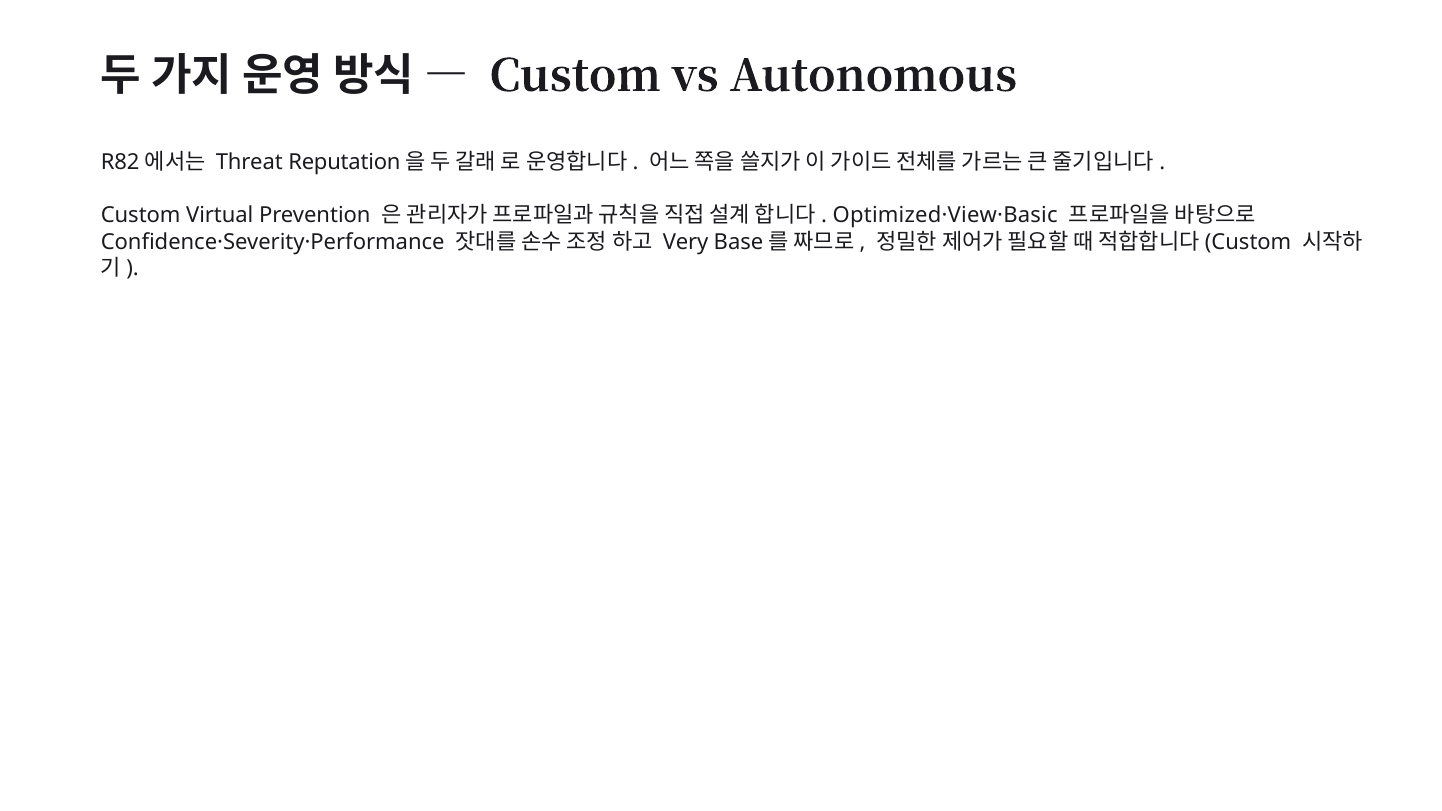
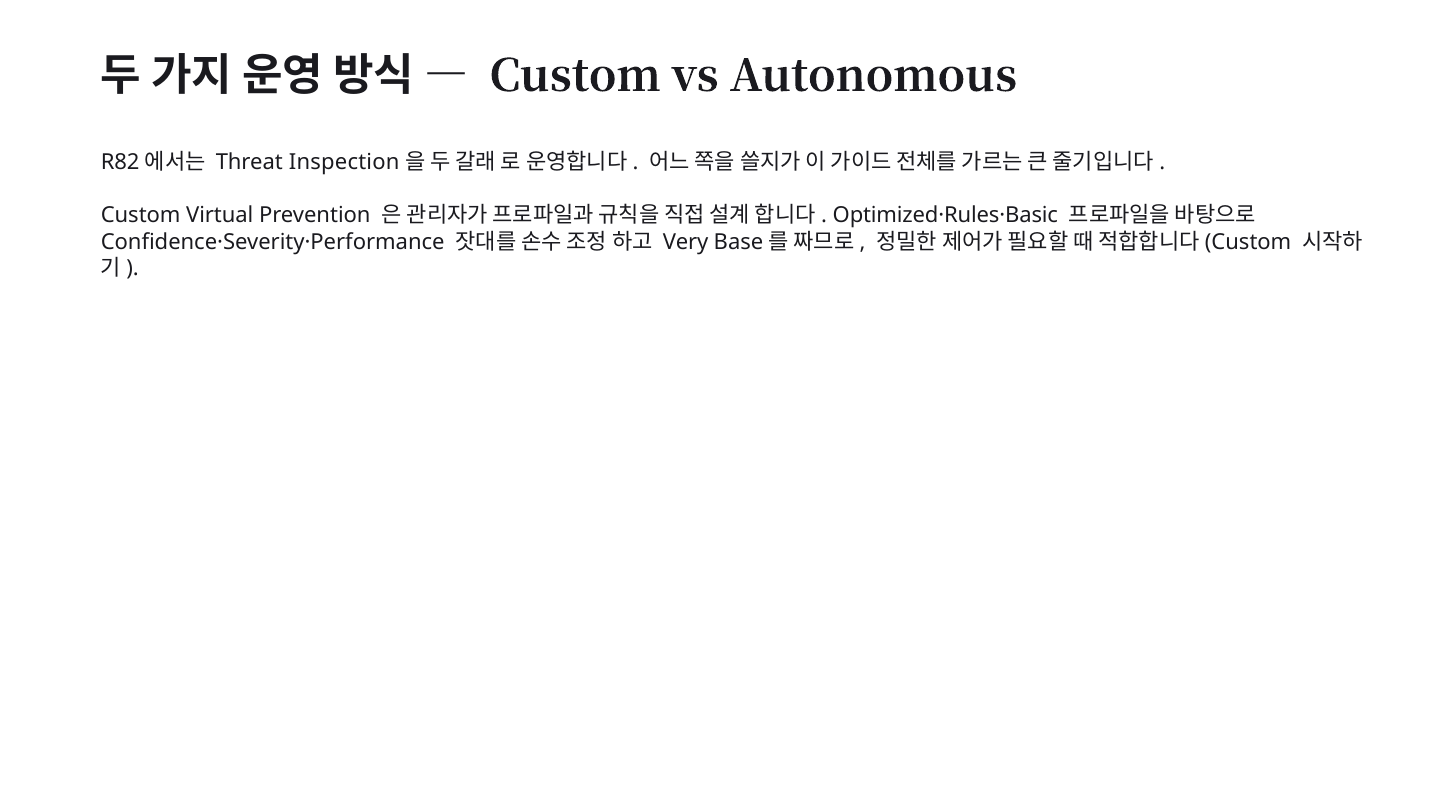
Reputation: Reputation -> Inspection (344, 163)
Optimized·View·Basic: Optimized·View·Basic -> Optimized·Rules·Basic (945, 215)
